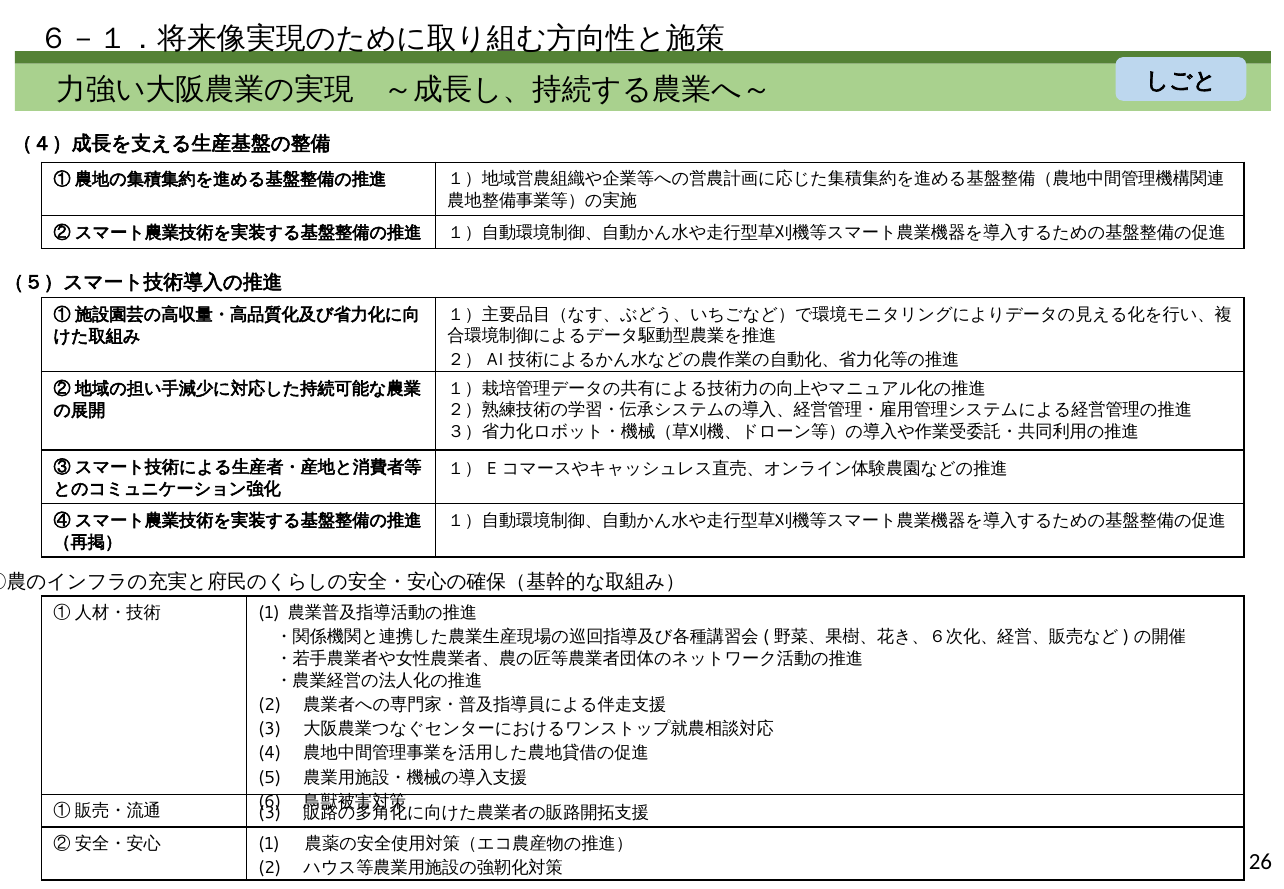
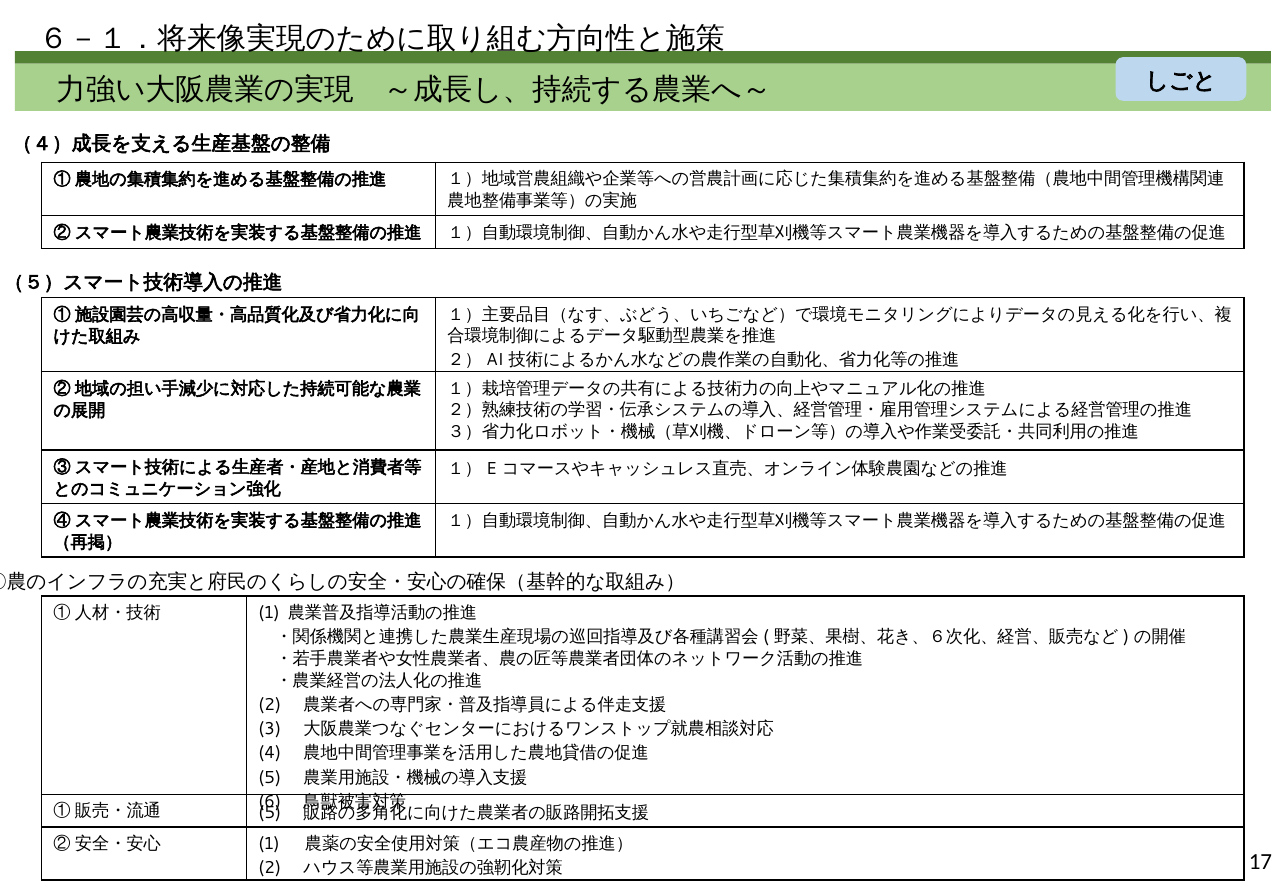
3: 3 -> 5 (270, 813)
26: 26 -> 17 (1260, 862)
